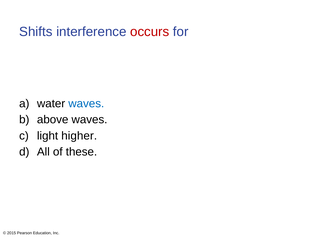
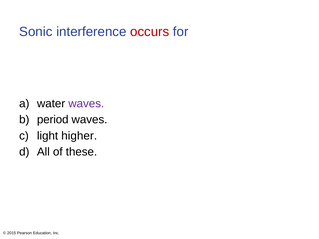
Shifts: Shifts -> Sonic (36, 32)
waves colour: blue -> purple (86, 104)
above: above -> period (53, 120)
